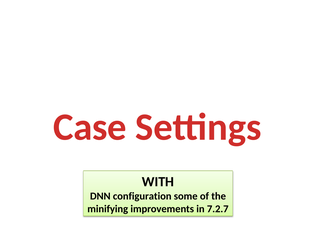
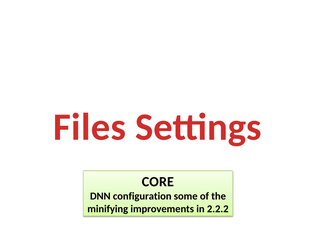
Case: Case -> Files (90, 127)
WITH: WITH -> CORE (158, 182)
7.2.7: 7.2.7 -> 2.2.2 (218, 209)
